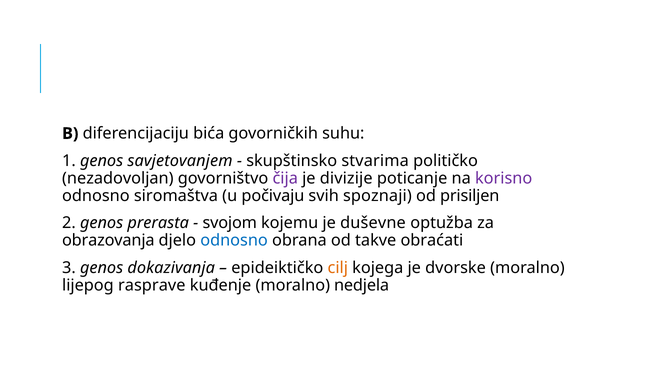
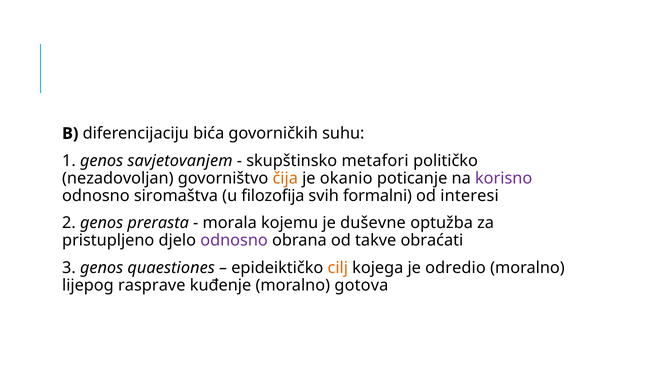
stvarima: stvarima -> metafori (375, 161)
čija colour: purple -> orange (285, 178)
divizije: divizije -> okanio (346, 178)
počivaju: počivaju -> filozofija (273, 196)
spoznaji: spoznaji -> formalni (378, 196)
prisiljen: prisiljen -> interesi (470, 196)
svojom: svojom -> morala (230, 223)
obrazovanja: obrazovanja -> pristupljeno (108, 240)
odnosno colour: blue -> purple (234, 240)
dokazivanja: dokazivanja -> quaestiones (171, 268)
dvorske: dvorske -> odredio (455, 268)
nedjela: nedjela -> gotova (361, 285)
